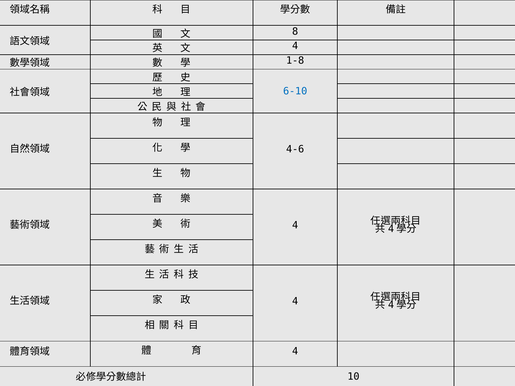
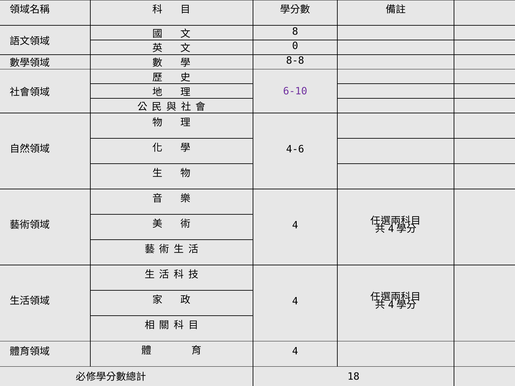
4: 4 -> 0 (295, 46)
1-8: 1-8 -> 8-8 (295, 61)
6-10 colour: blue -> purple (295, 91)
10: 10 -> 18 (354, 377)
